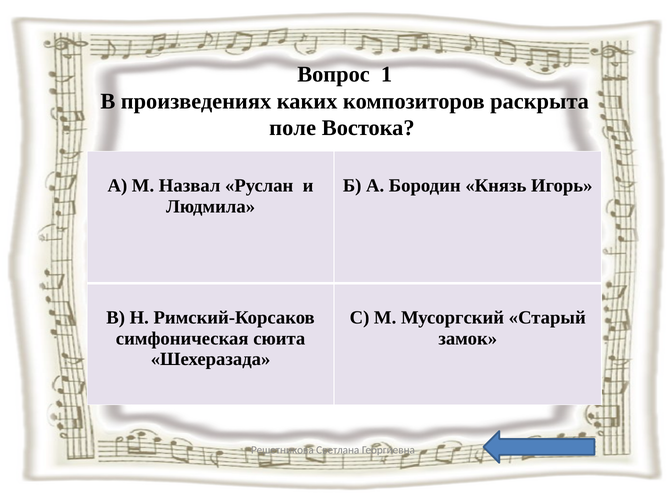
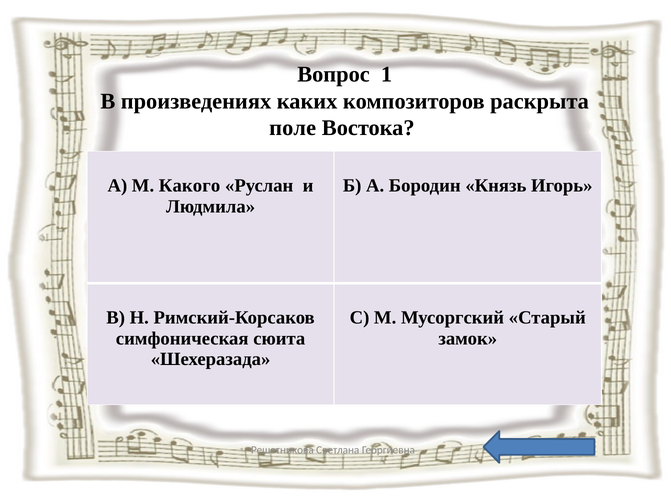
Назвал: Назвал -> Какого (190, 186)
